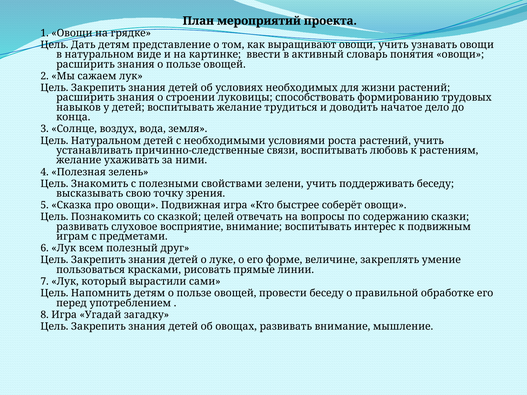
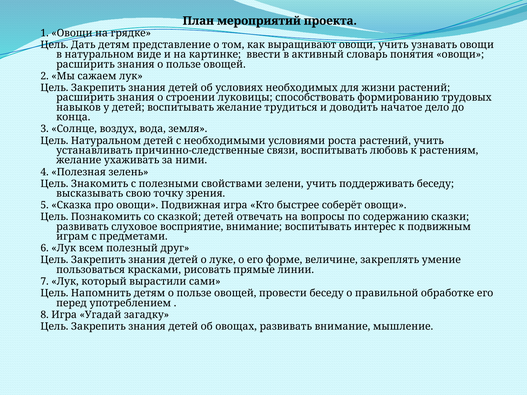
сказкой целей: целей -> детей (219, 217)
